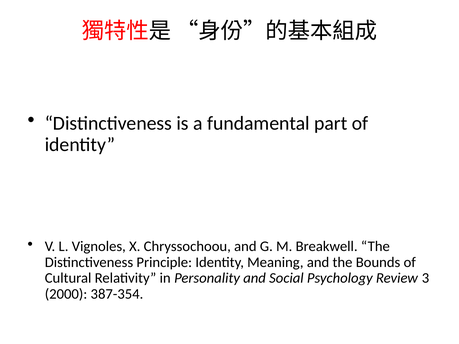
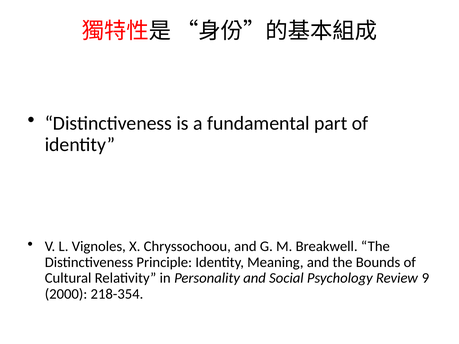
3: 3 -> 9 (425, 278)
387-354: 387-354 -> 218-354 (117, 294)
